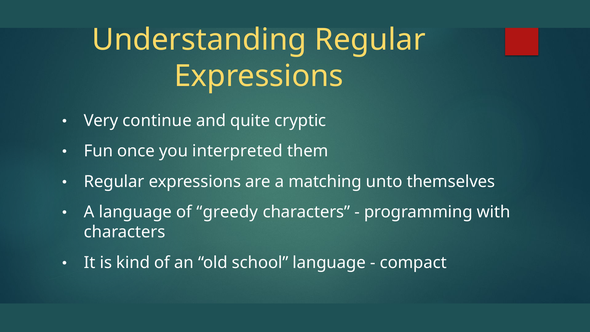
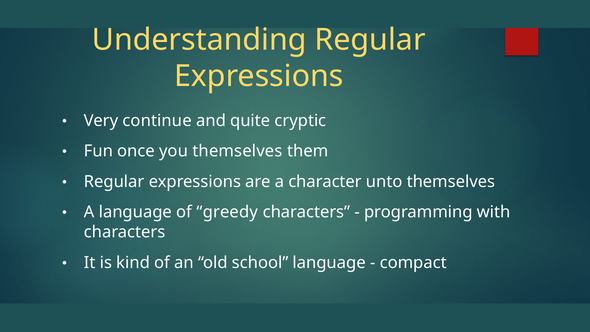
you interpreted: interpreted -> themselves (237, 151)
matching: matching -> character (325, 182)
